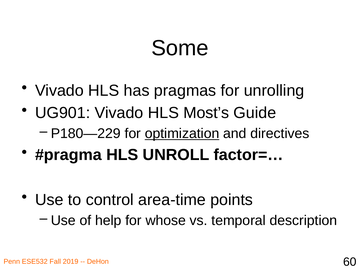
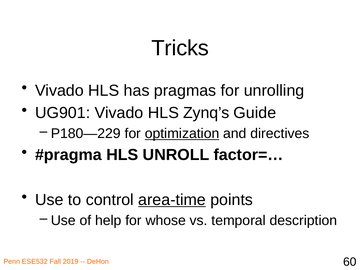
Some: Some -> Tricks (180, 48)
Most’s: Most’s -> Zynq’s (206, 113)
area-time underline: none -> present (172, 200)
